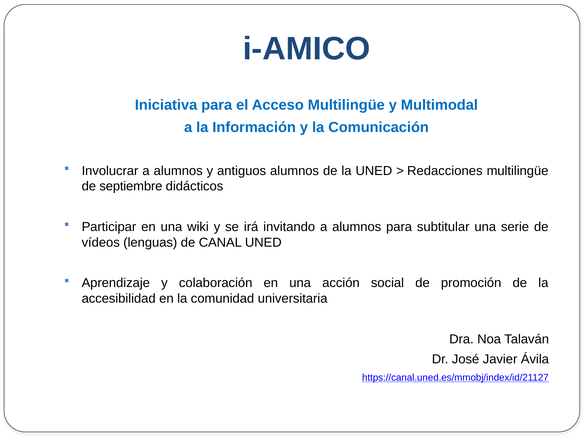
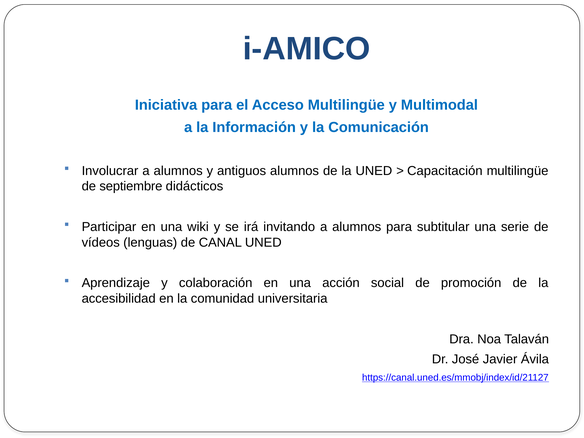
Redacciones: Redacciones -> Capacitación (445, 171)
